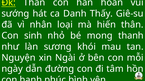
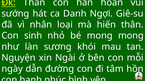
Thấy: Thấy -> Ngợi (101, 14)
mong thanh: thanh -> mong (131, 36)
